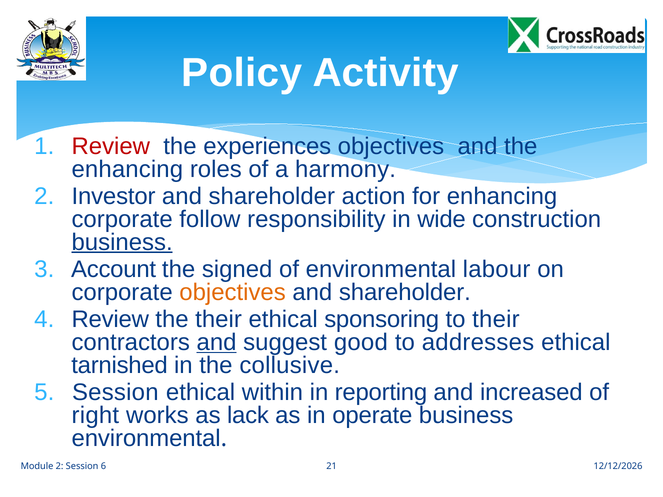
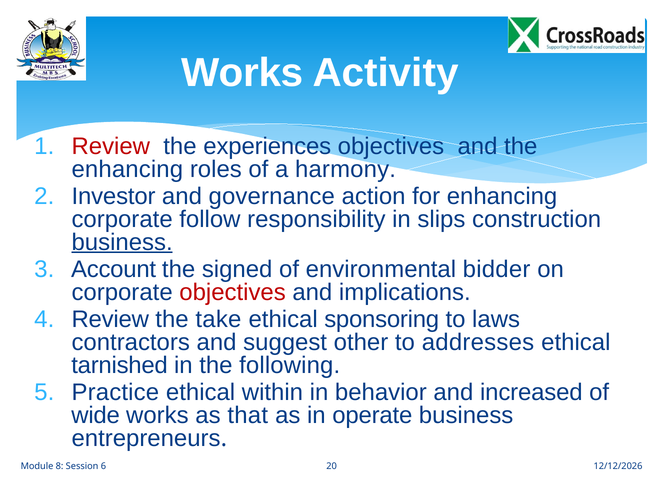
Policy: Policy -> Works (242, 73)
shareholder: shareholder -> governance (272, 196)
wide: wide -> slips (441, 219)
labour: labour -> bidder (497, 269)
objectives colour: orange -> red (233, 292)
shareholder: shareholder -> implications (405, 292)
the their: their -> take (218, 319)
to their: their -> laws (496, 319)
and underline: present -> none (217, 342)
good: good -> other (361, 342)
collusive: collusive -> following (290, 365)
Session: Session -> Practice (115, 392)
reporting: reporting -> behavior (381, 392)
right: right -> wide (96, 415)
lack: lack -> that (248, 415)
environmental: environmental -> entrepreneurs (146, 438)
Module 2: 2 -> 8 (60, 466)
21: 21 -> 20 (332, 466)
